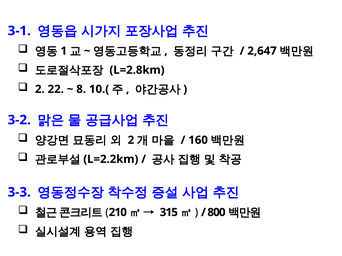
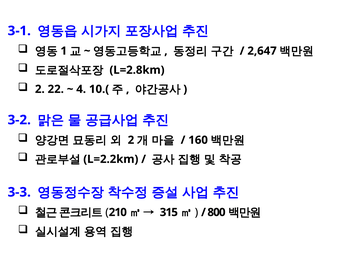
8: 8 -> 4 (81, 89)
